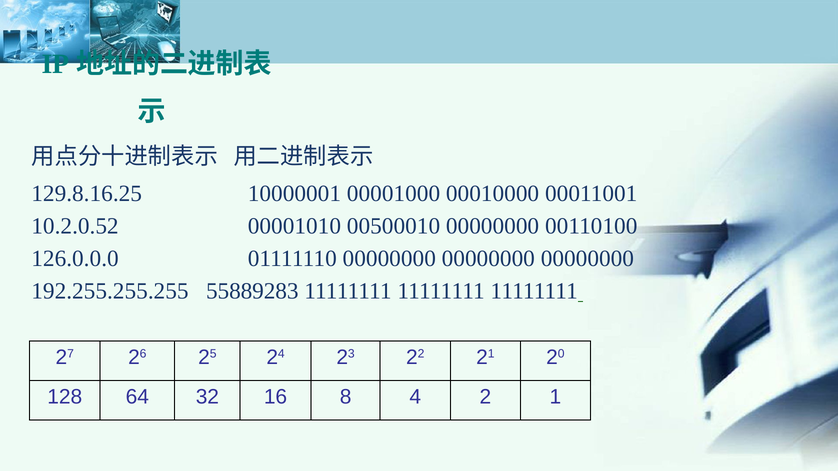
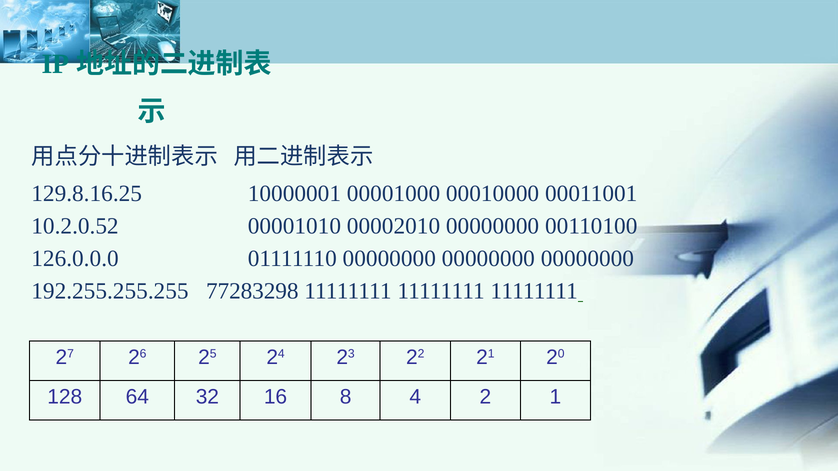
00500010: 00500010 -> 00002010 (394, 226)
55889283: 55889283 -> 77283298 (252, 292)
